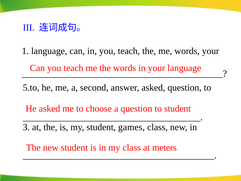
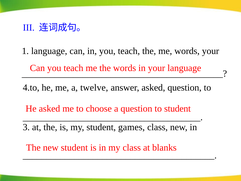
5.to: 5.to -> 4.to (31, 88)
second: second -> twelve (94, 88)
meters: meters -> blanks (164, 147)
